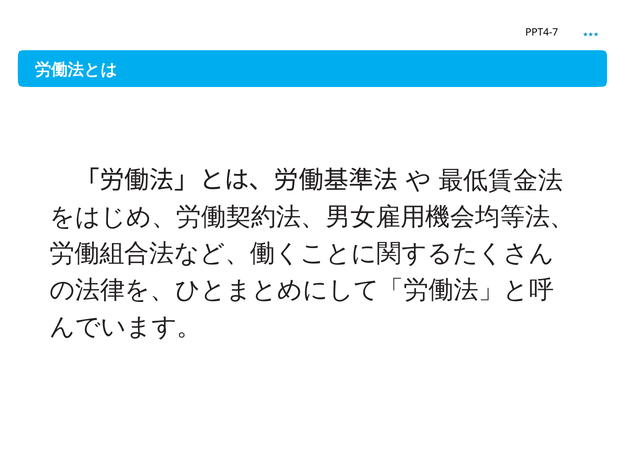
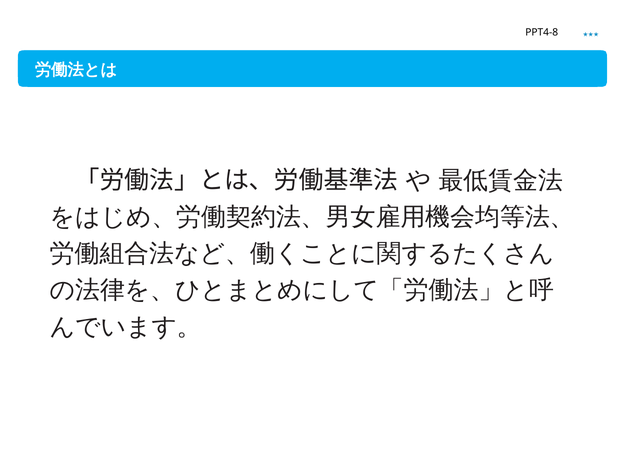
PPT4-7: PPT4-7 -> PPT4-8 (542, 33)
